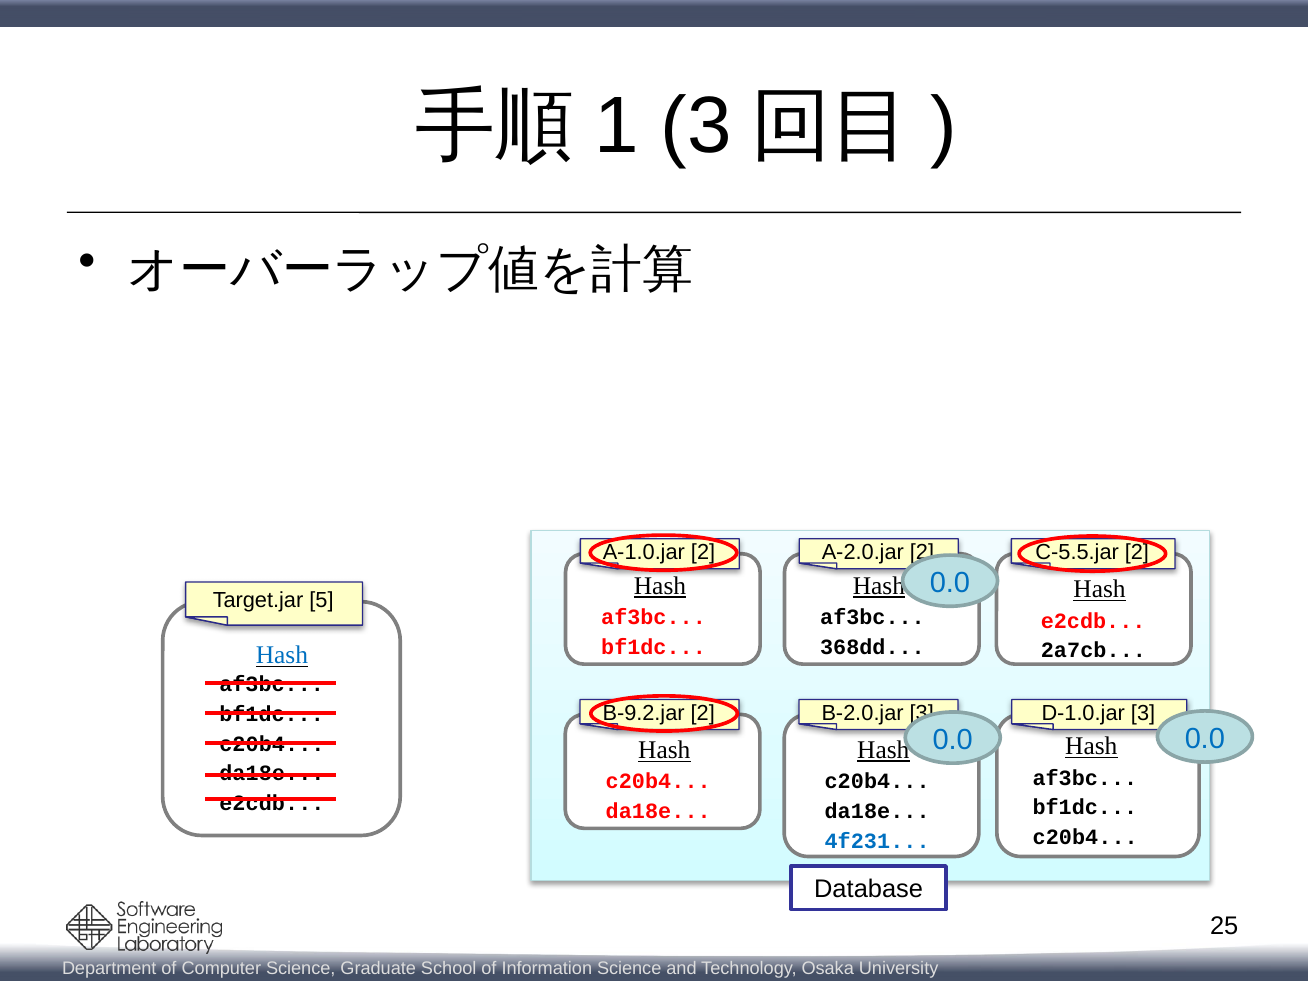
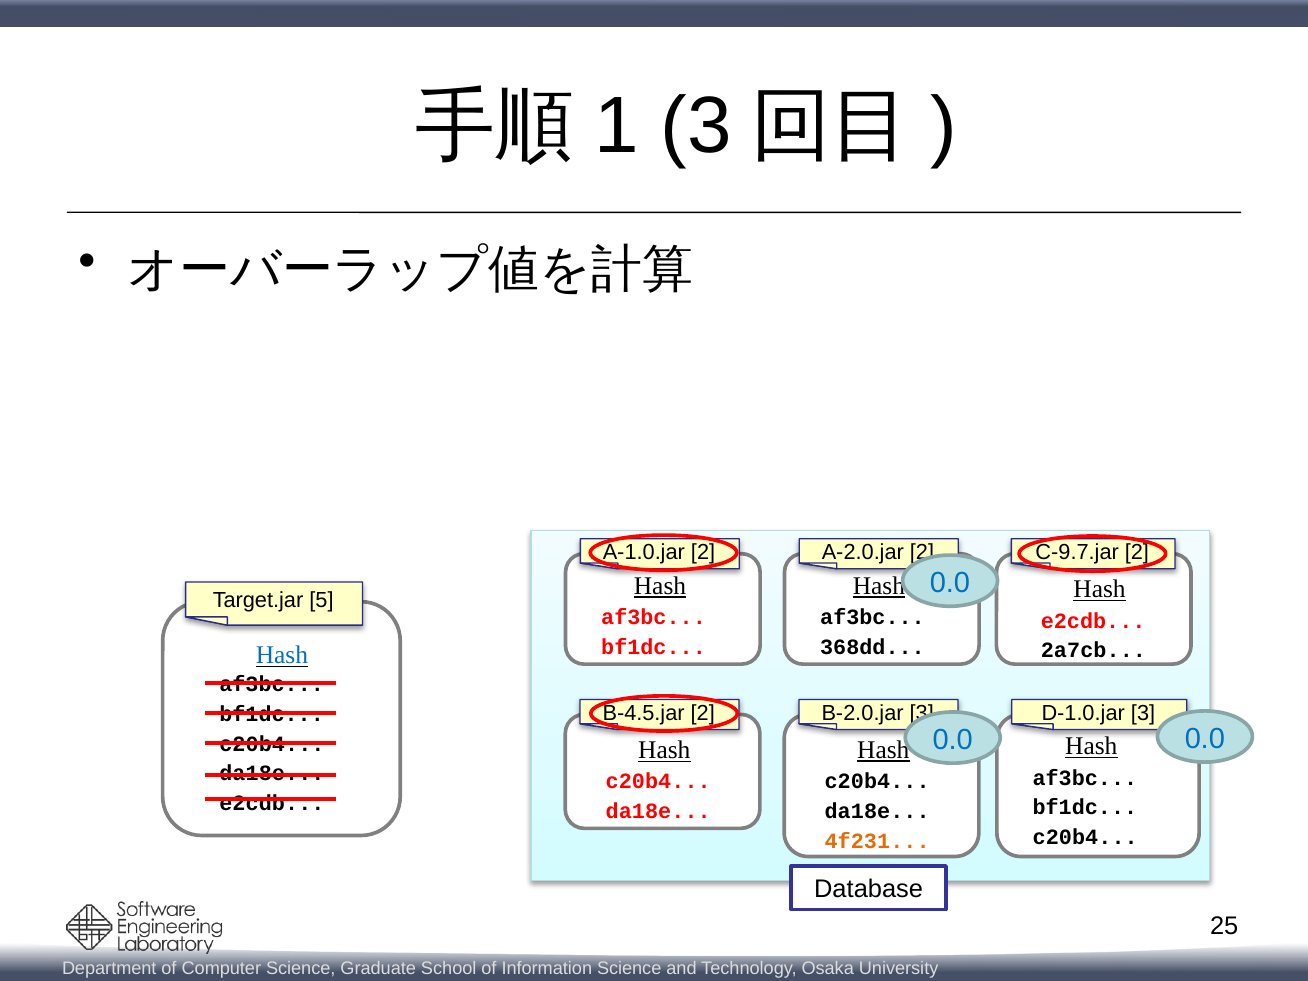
C-5.5.jar: C-5.5.jar -> C-9.7.jar (1077, 552)
B-9.2.jar: B-9.2.jar -> B-4.5.jar (644, 713)
4f231 colour: blue -> orange (877, 841)
